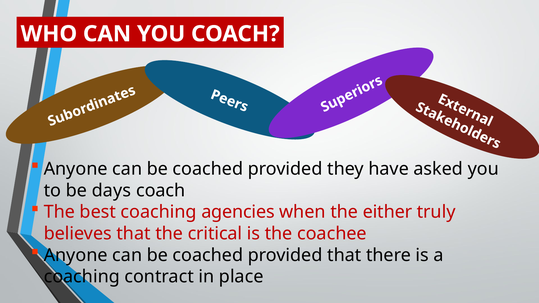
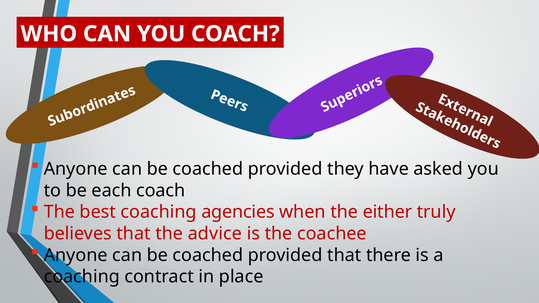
days: days -> each (112, 191)
critical: critical -> advice (215, 234)
